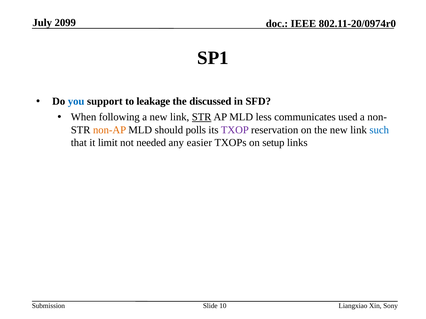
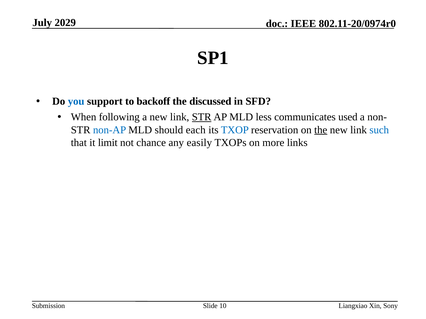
2099: 2099 -> 2029 (65, 23)
leakage: leakage -> backoff (153, 102)
non-AP colour: orange -> blue (110, 130)
polls: polls -> each (196, 130)
TXOP colour: purple -> blue (235, 130)
the underline: none -> present (321, 130)
needed: needed -> chance (151, 143)
easier: easier -> easily (199, 143)
setup: setup -> more (273, 143)
